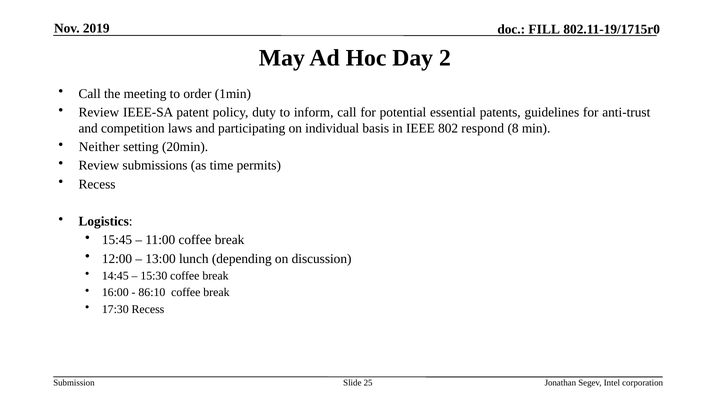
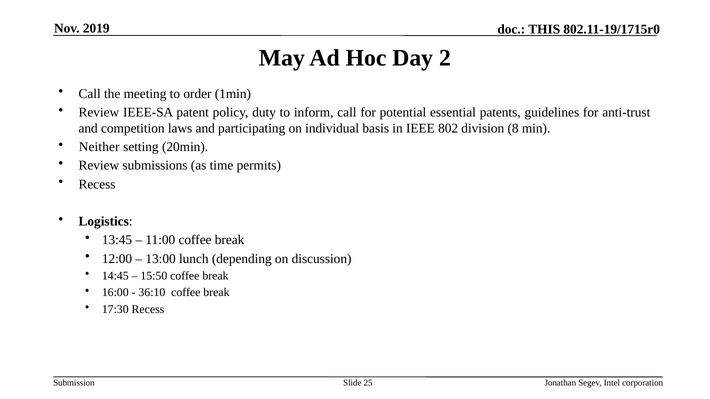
FILL: FILL -> THIS (544, 30)
respond: respond -> division (483, 128)
15:45: 15:45 -> 13:45 (117, 240)
15:30: 15:30 -> 15:50 (154, 276)
86:10: 86:10 -> 36:10 (152, 293)
